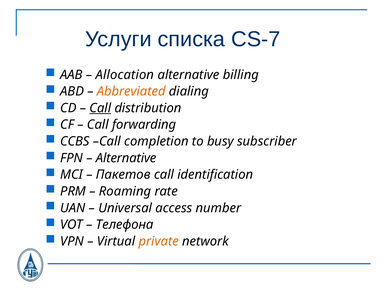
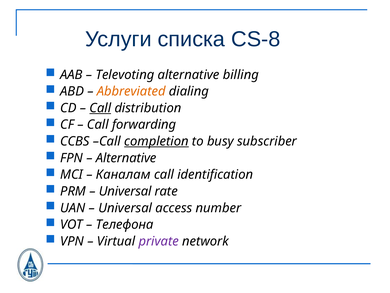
CS-7: CS-7 -> CS-8 (256, 39)
Allocation: Allocation -> Televoting (125, 75)
completion underline: none -> present (156, 141)
Пакетов: Пакетов -> Каналам (123, 174)
Roaming: Roaming -> Universal (125, 191)
private colour: orange -> purple (159, 241)
